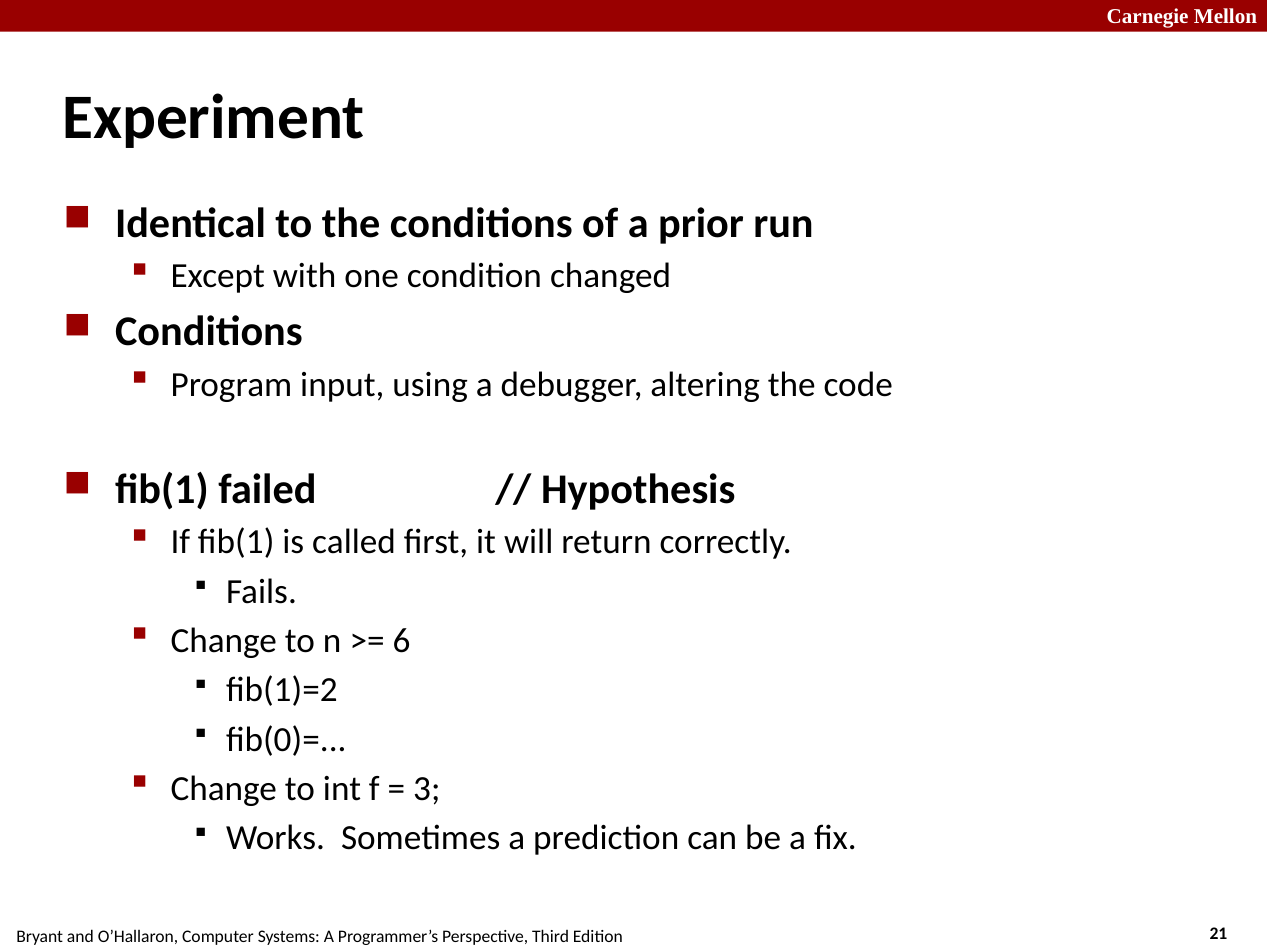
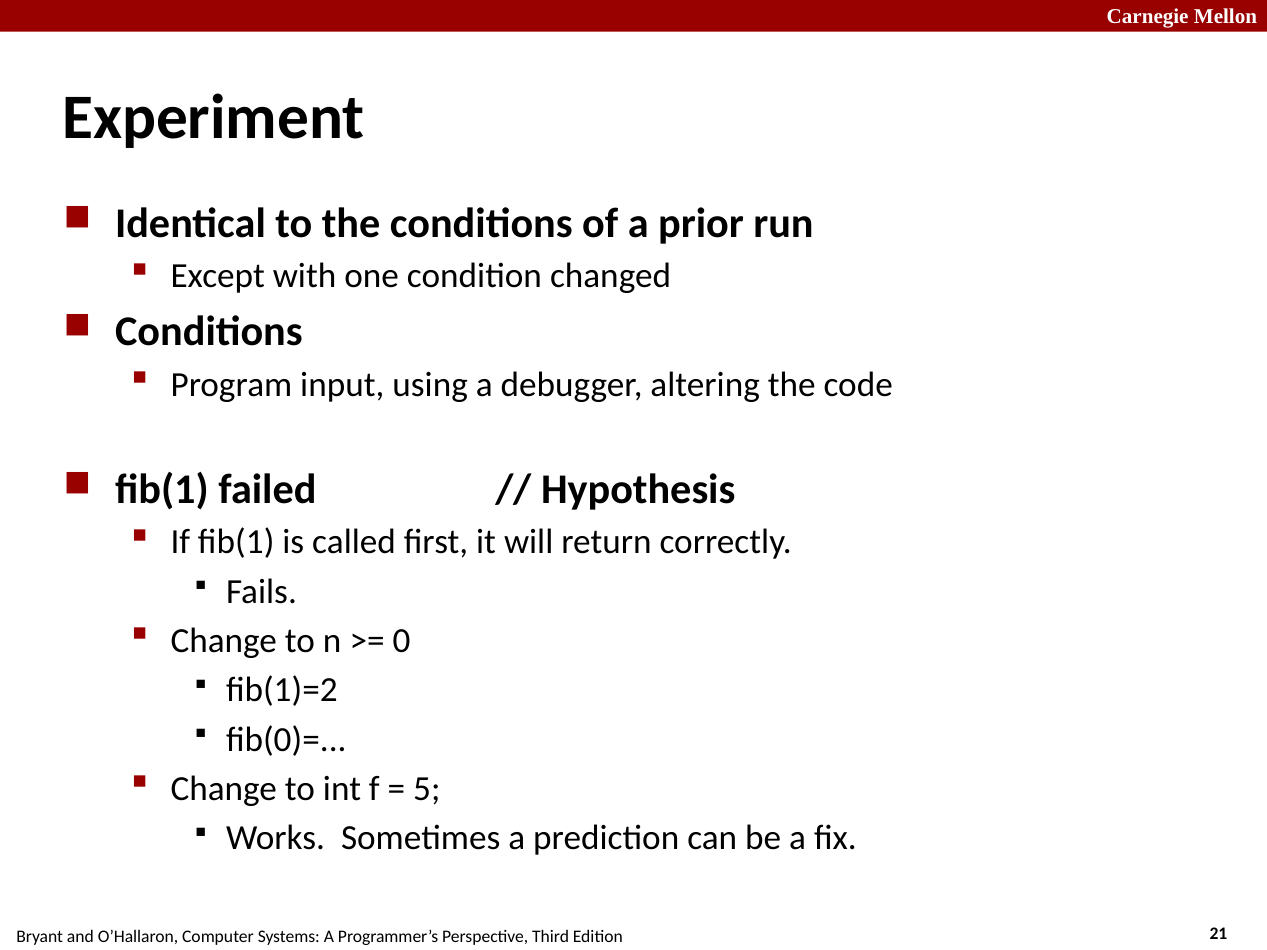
6: 6 -> 0 (401, 641)
3: 3 -> 5 (427, 789)
